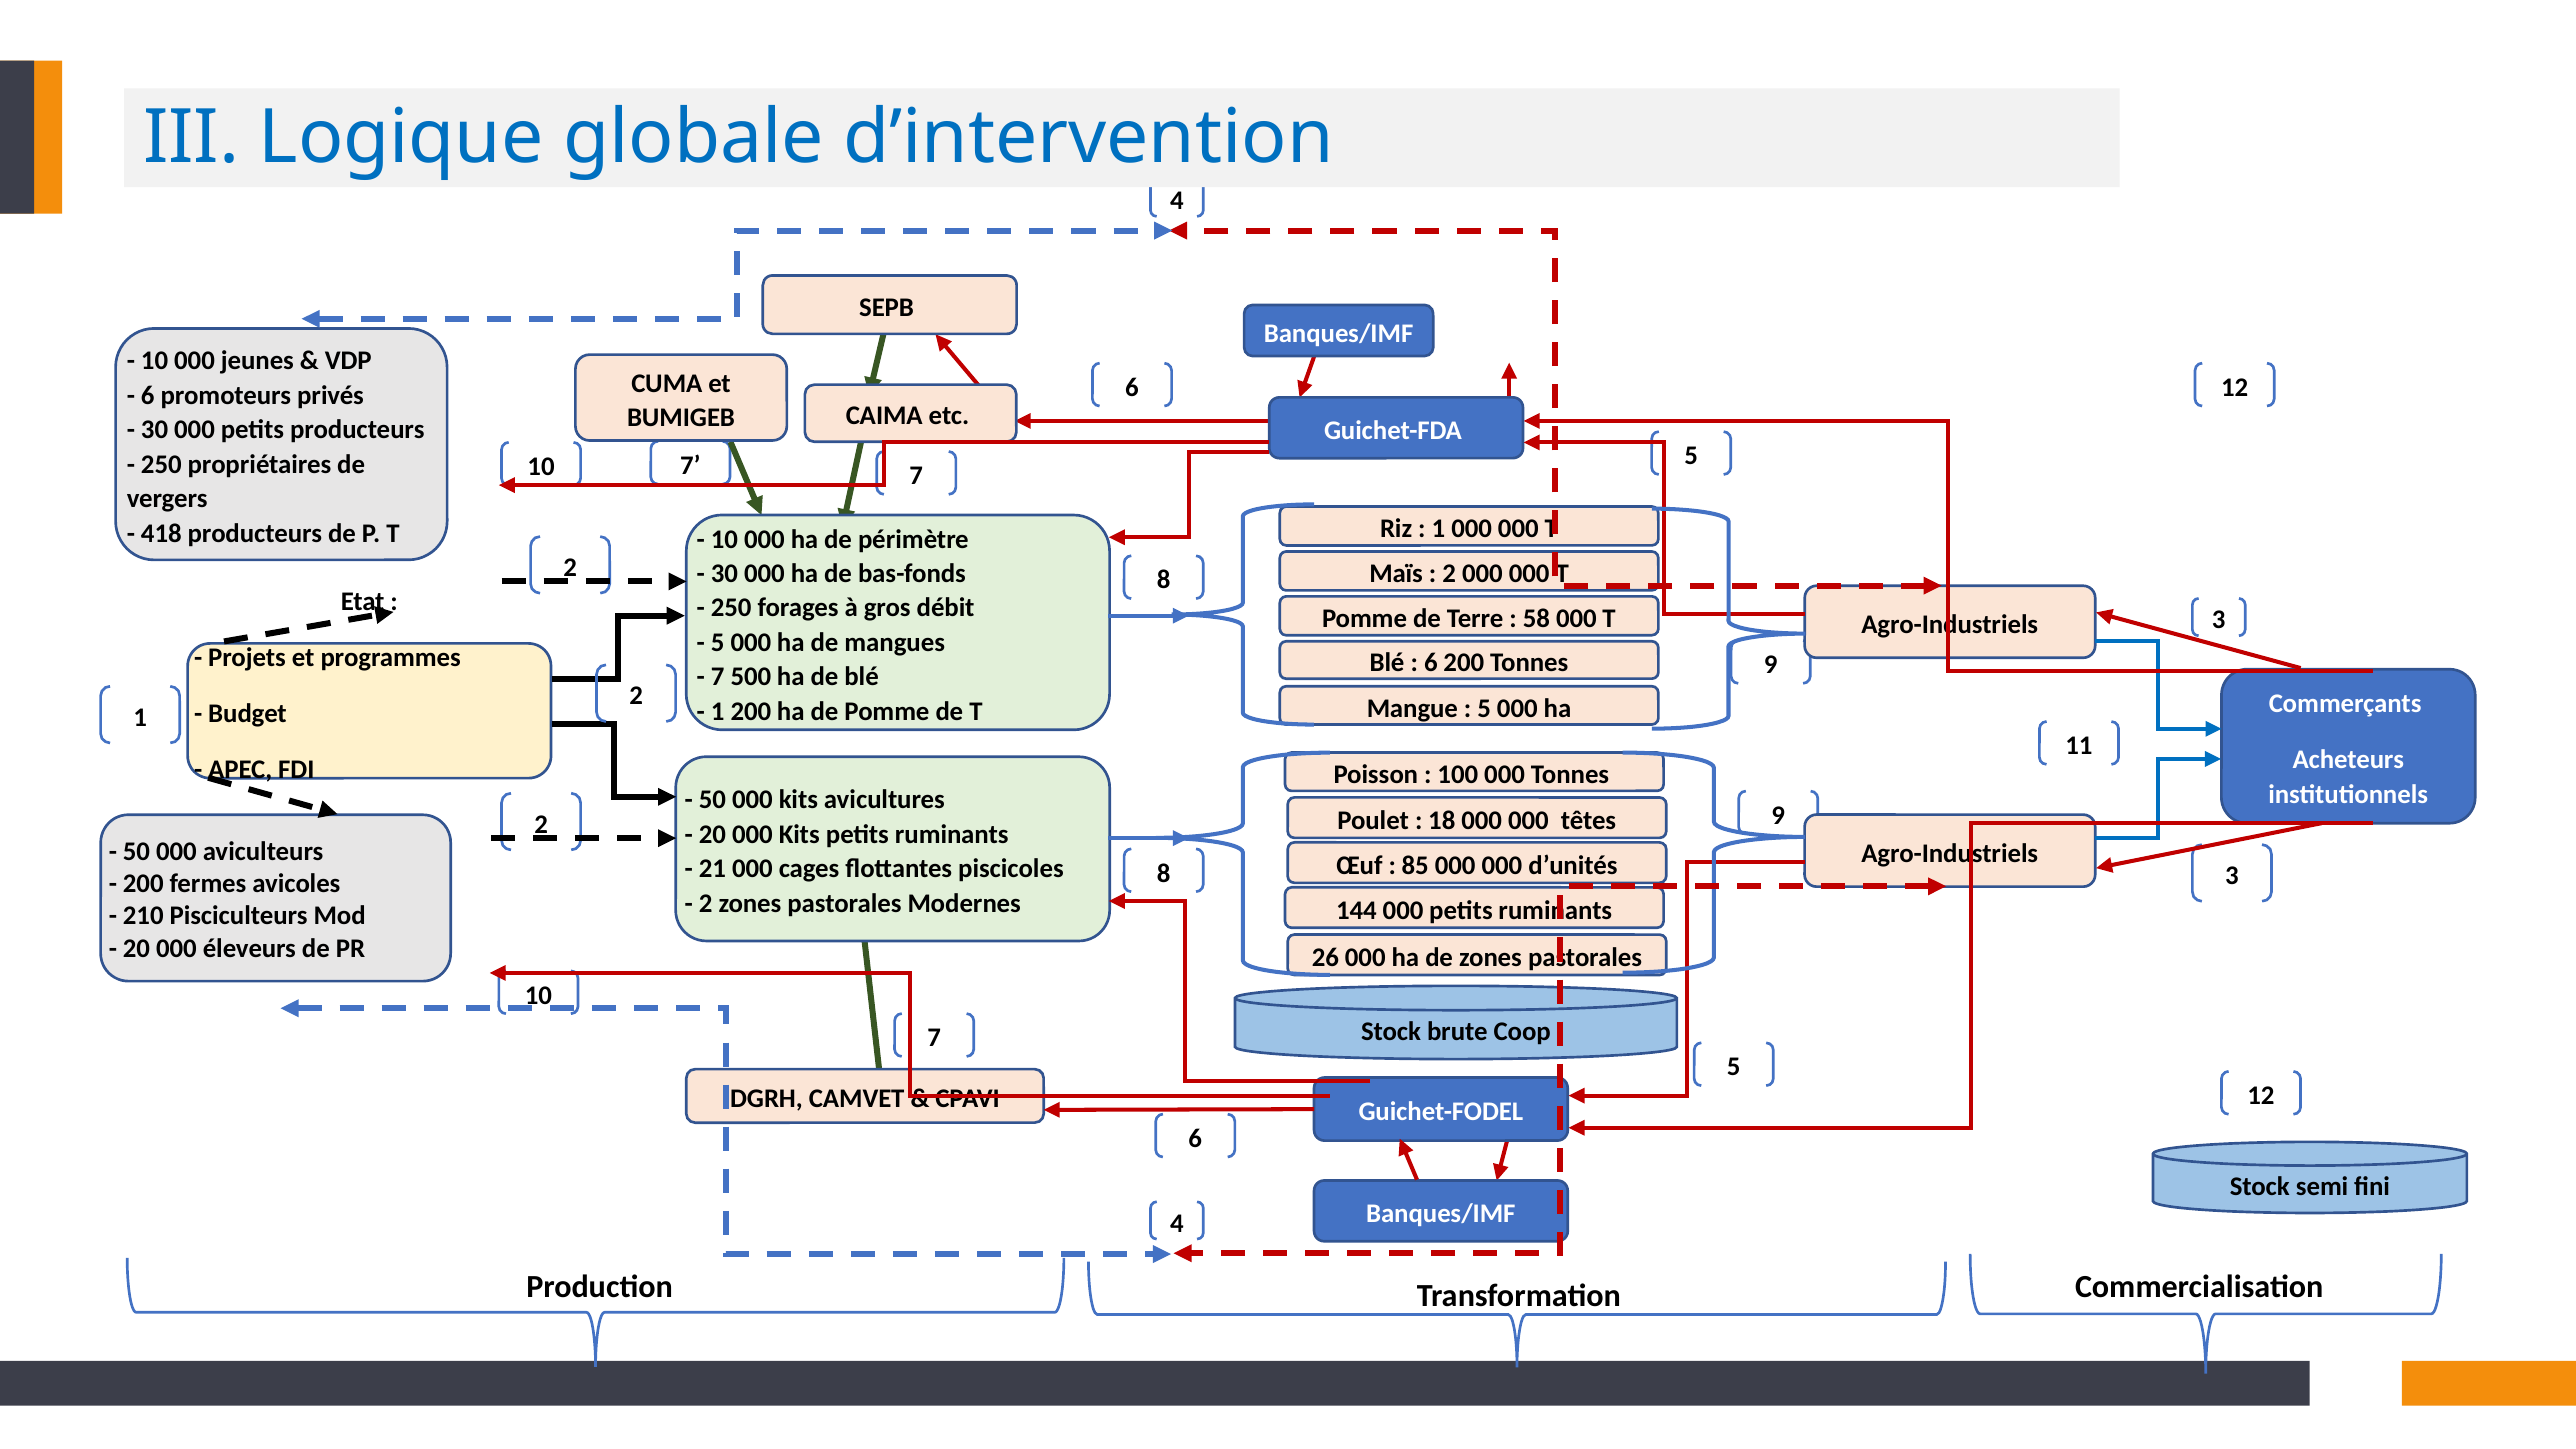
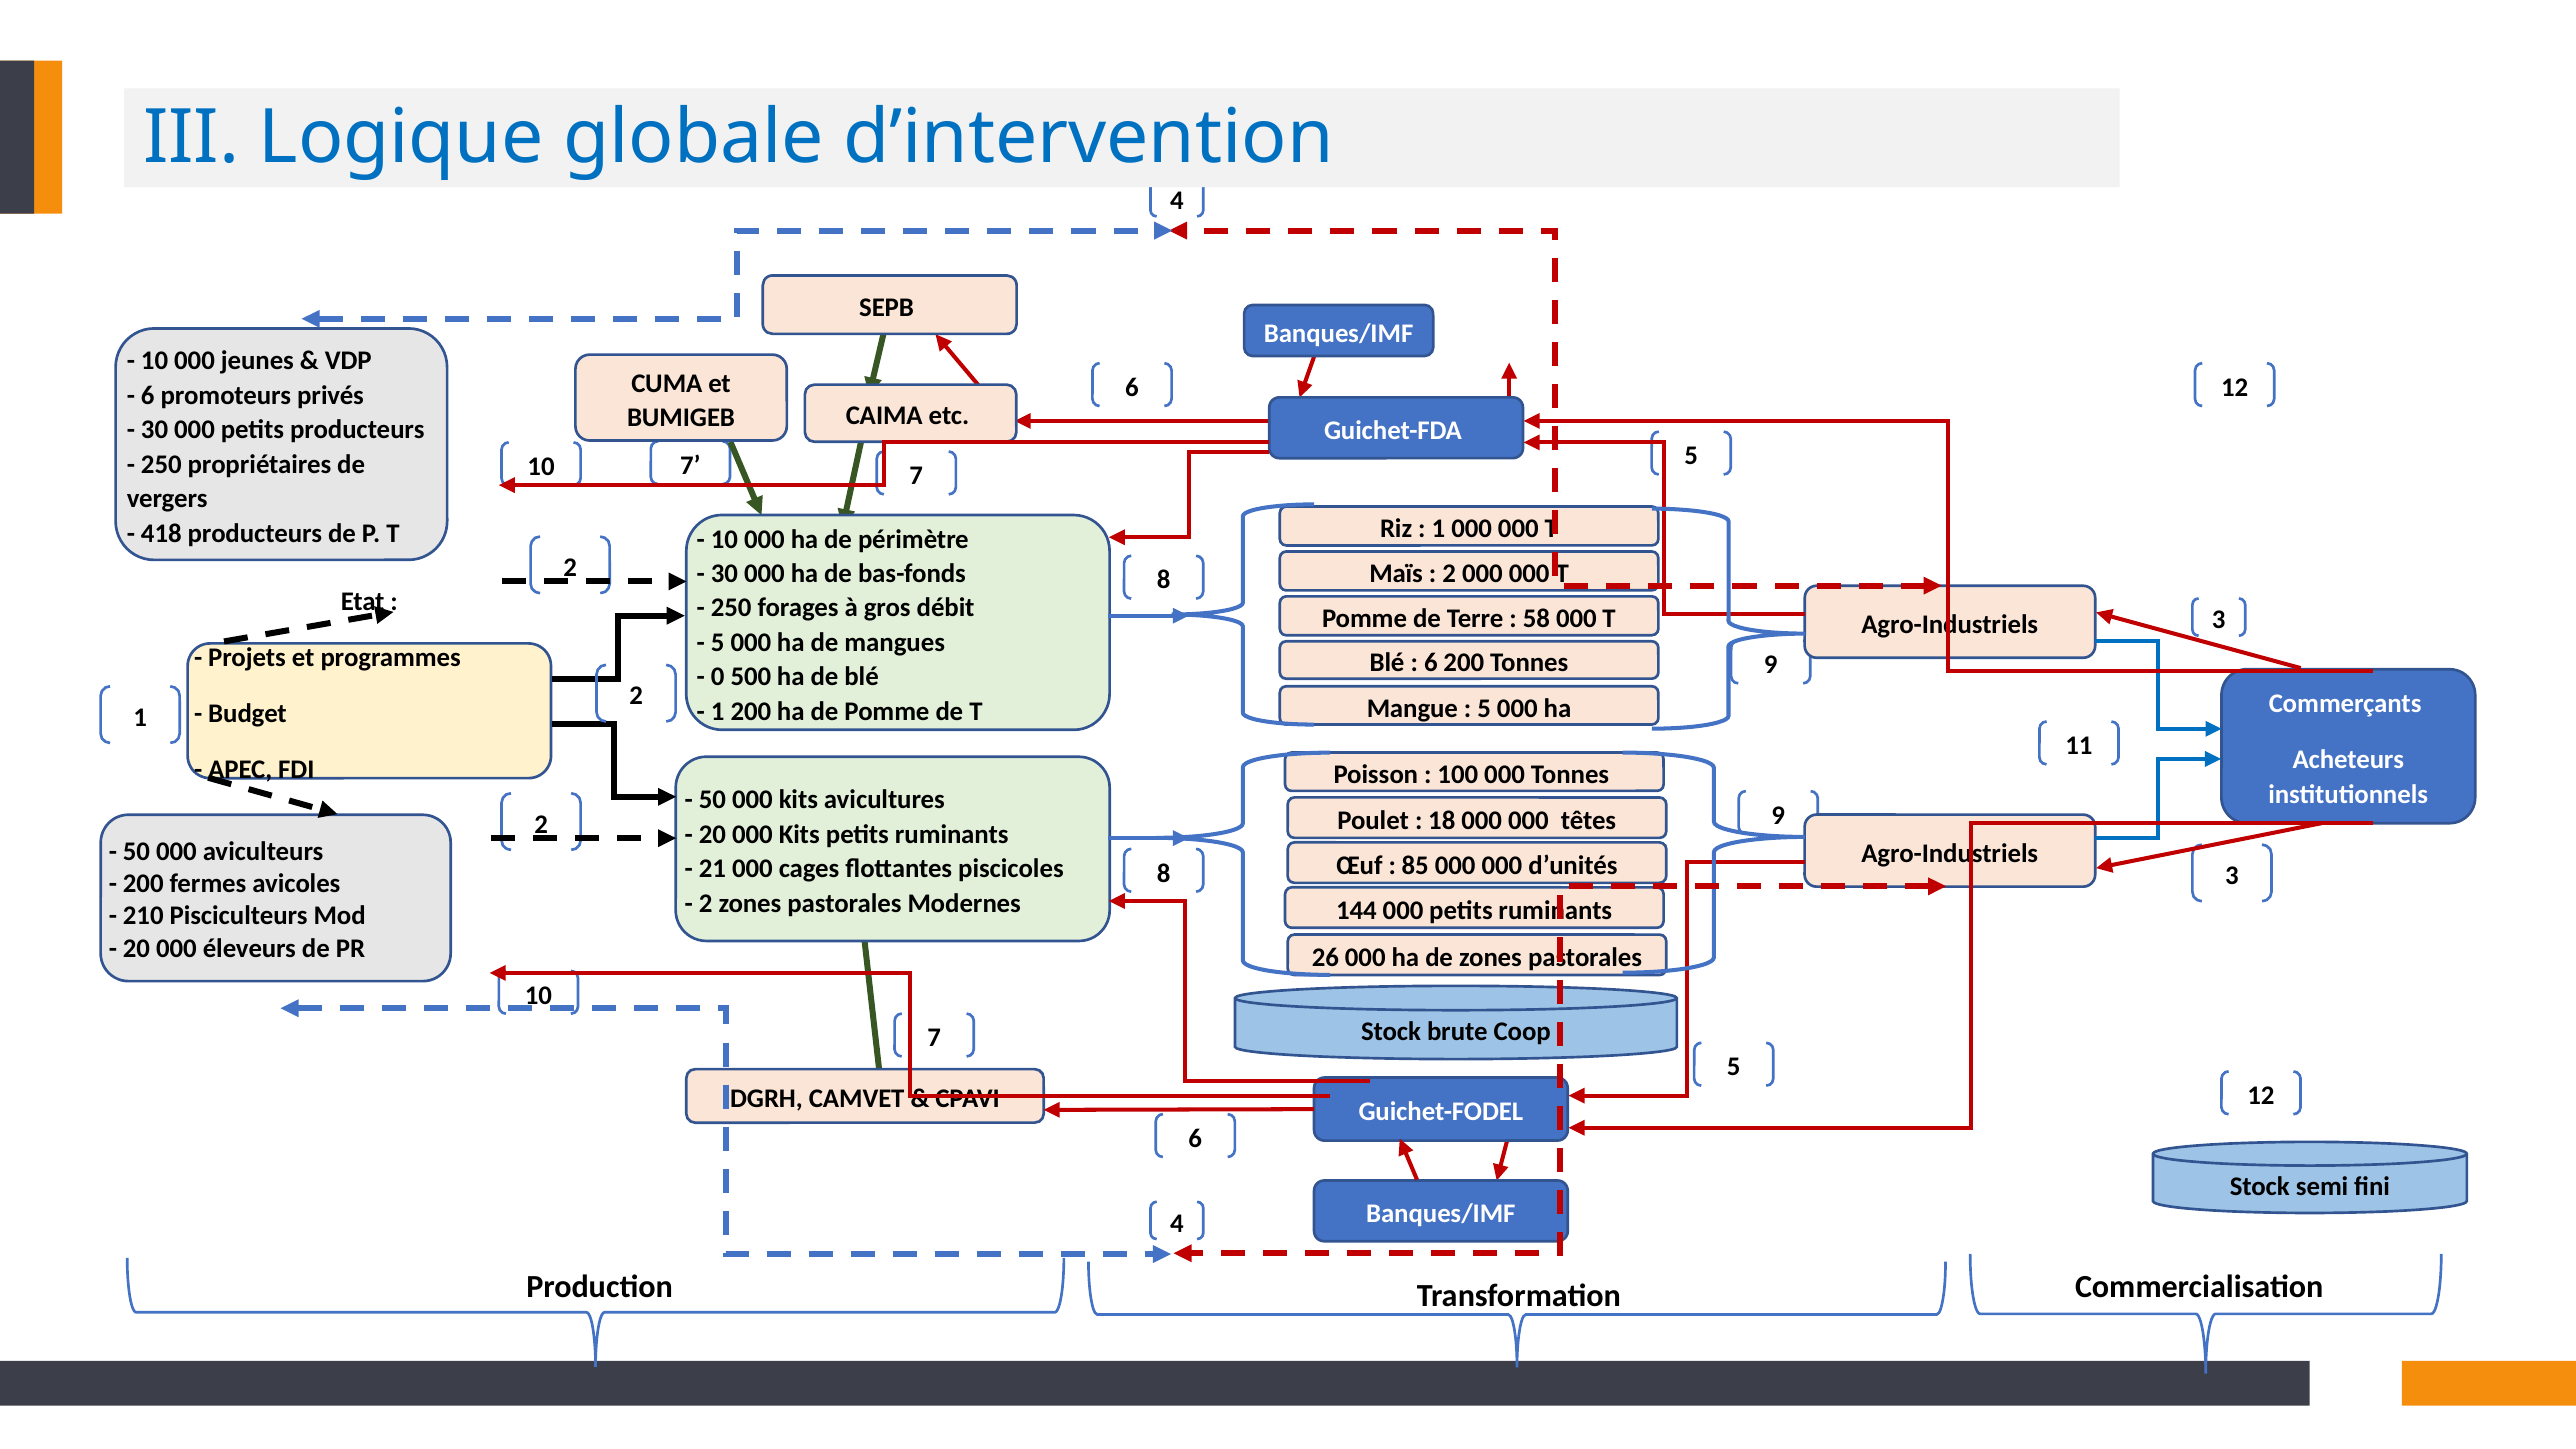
7: 7 -> 0 (718, 677)
